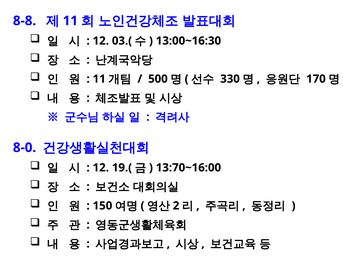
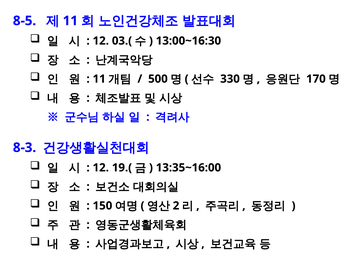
8-8: 8-8 -> 8-5 (25, 21)
8-0: 8-0 -> 8-3 (25, 148)
13:70~16:00: 13:70~16:00 -> 13:35~16:00 (188, 168)
